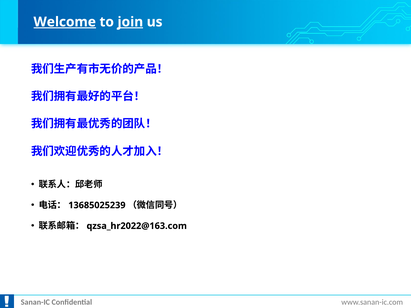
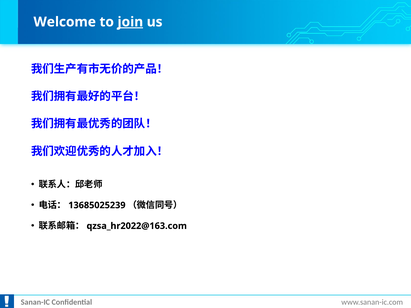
Welcome underline: present -> none (65, 22)
